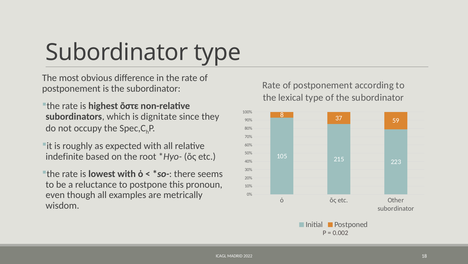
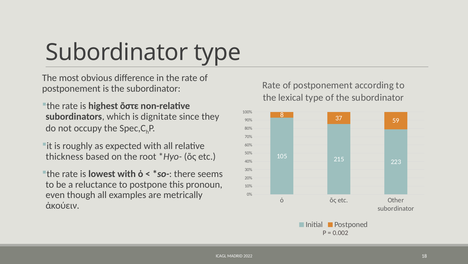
indefinite: indefinite -> thickness (65, 156)
wisdom: wisdom -> ἀκούειν (62, 205)
